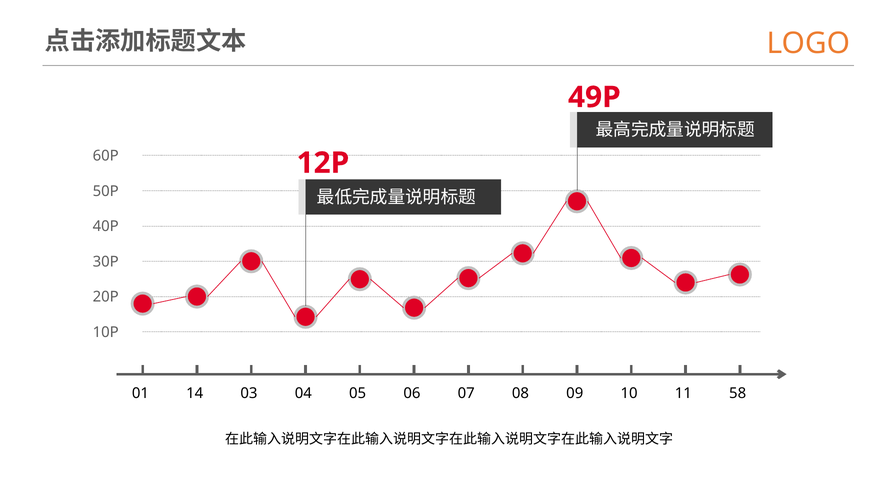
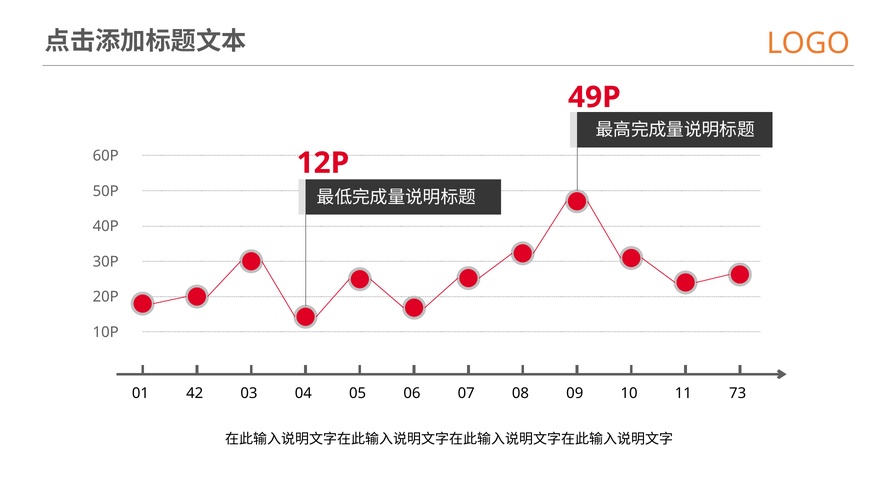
14: 14 -> 42 (195, 393)
58: 58 -> 73 (738, 393)
